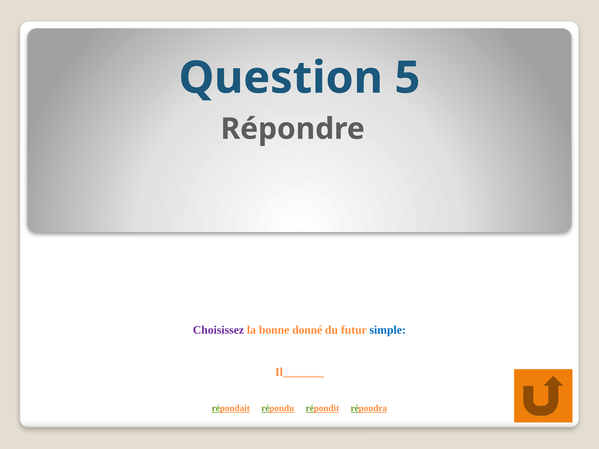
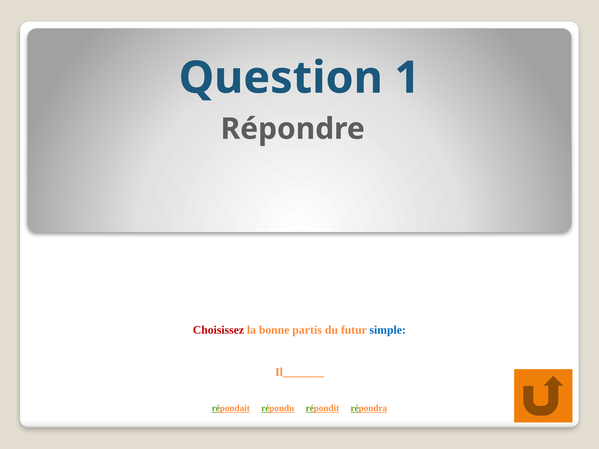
5: 5 -> 1 (407, 78)
Choisissez colour: purple -> red (218, 330)
donné: donné -> partis (307, 330)
